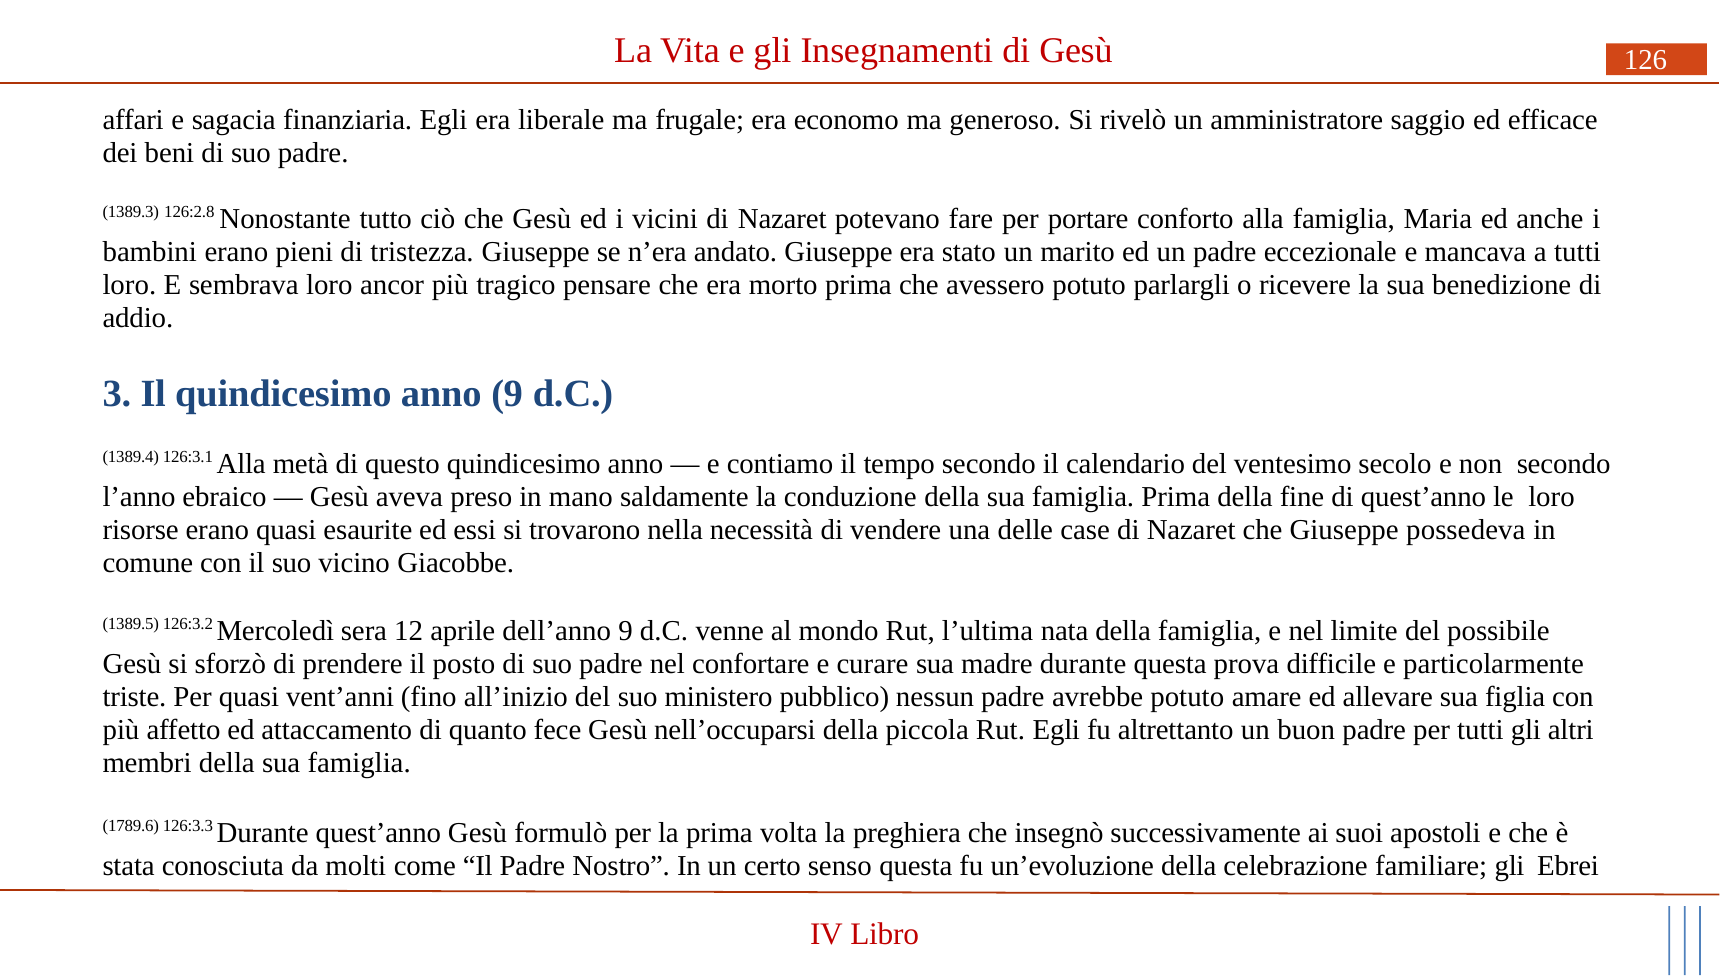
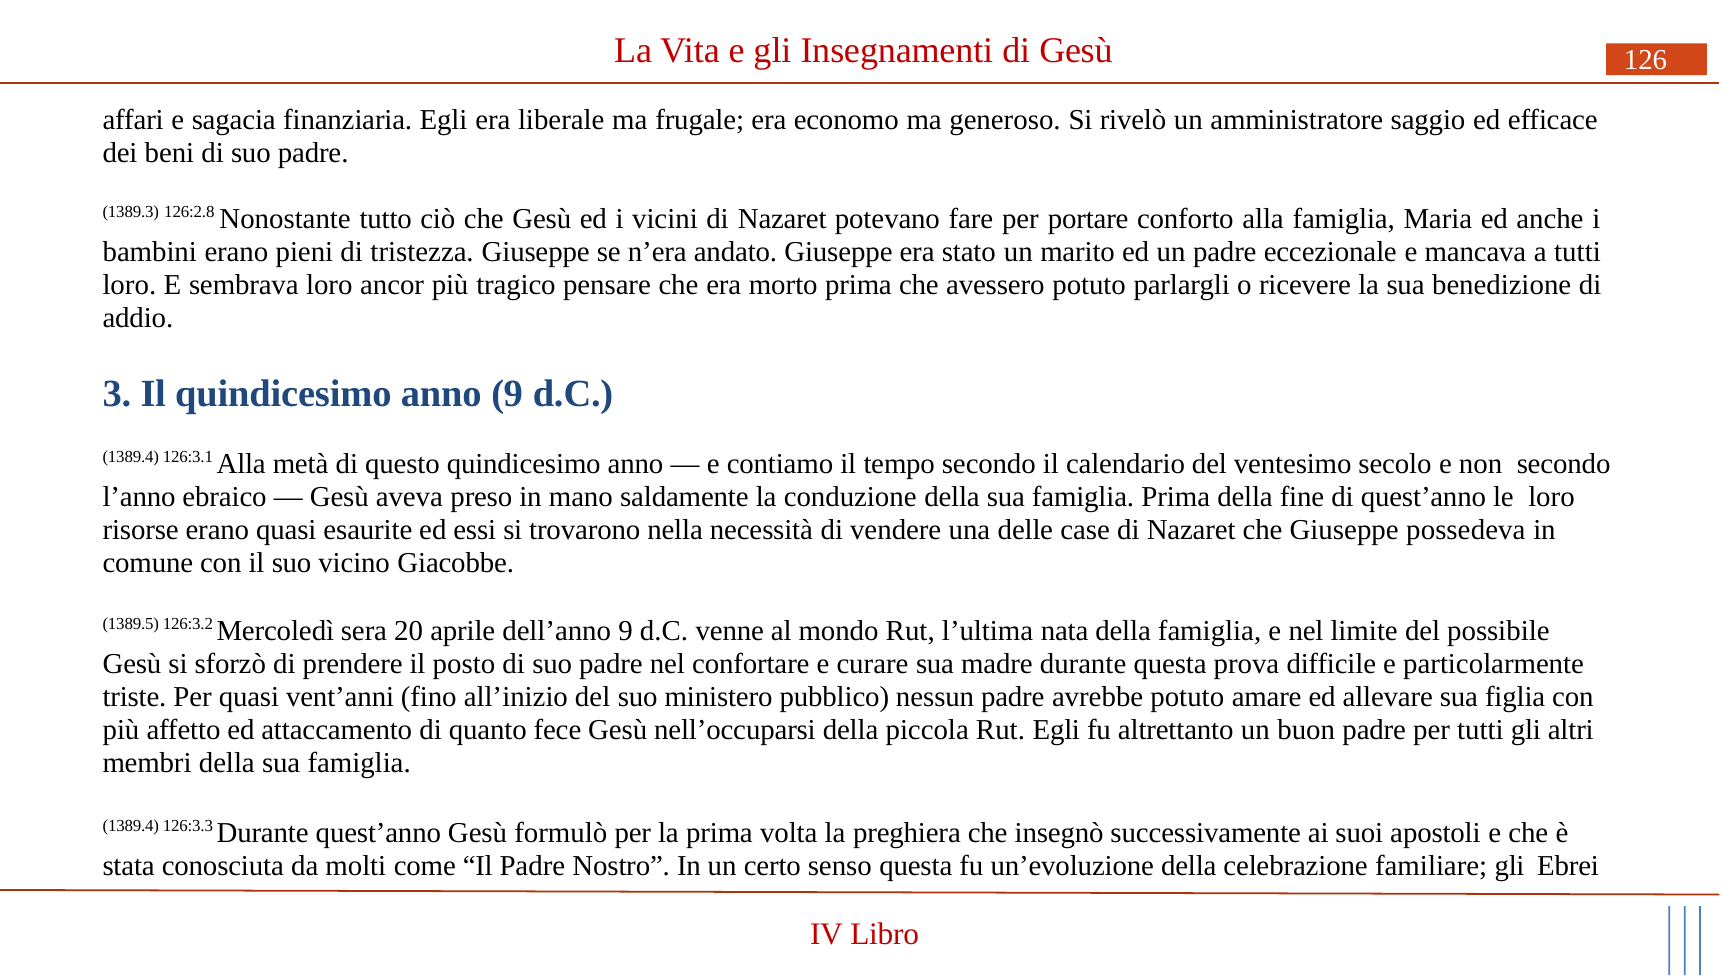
12: 12 -> 20 (409, 631)
1789.6: 1789.6 -> 1389.4 (131, 826)
